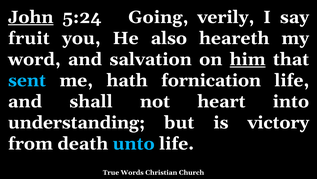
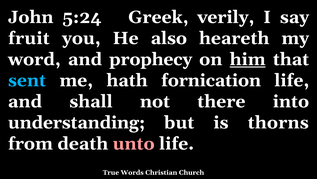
John underline: present -> none (31, 17)
Going: Going -> Greek (158, 17)
salvation: salvation -> prophecy (151, 59)
heart: heart -> there (221, 101)
victory: victory -> thorns (278, 122)
unto colour: light blue -> pink (134, 143)
